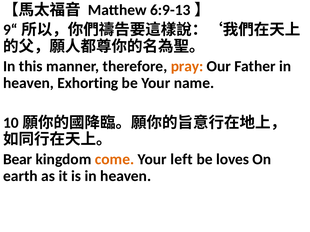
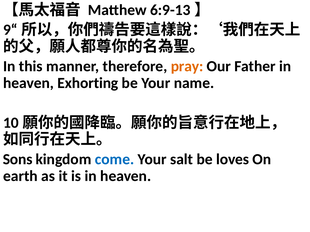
Bear: Bear -> Sons (18, 160)
come colour: orange -> blue (115, 160)
left: left -> salt (182, 160)
